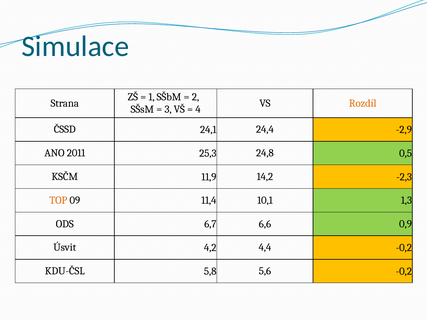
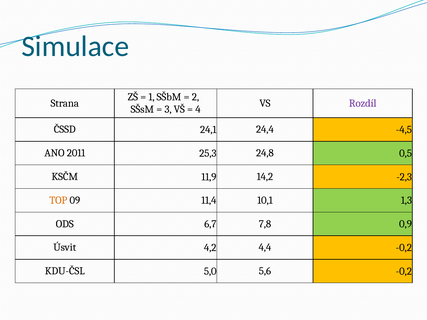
Rozdíl colour: orange -> purple (363, 103)
-2,9: -2,9 -> -4,5 (404, 130)
6,6: 6,6 -> 7,8 (265, 224)
5,8: 5,8 -> 5,0 (210, 271)
